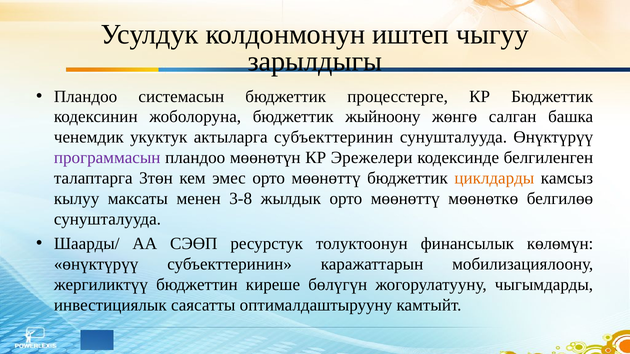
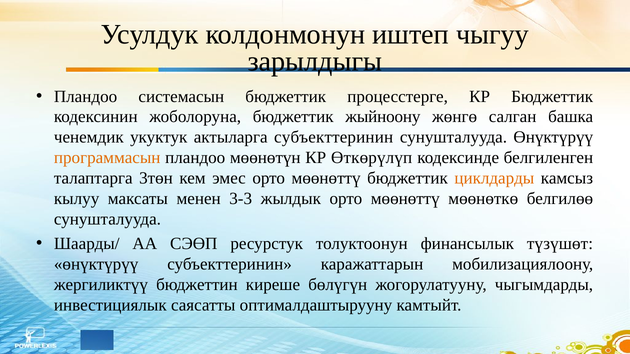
программасын colour: purple -> orange (107, 158)
Эрежелери: Эрежелери -> Өткөрүлүп (372, 158)
3-8: 3-8 -> 3-3 (241, 199)
көлөмүн: көлөмүн -> түзүшөт (560, 244)
